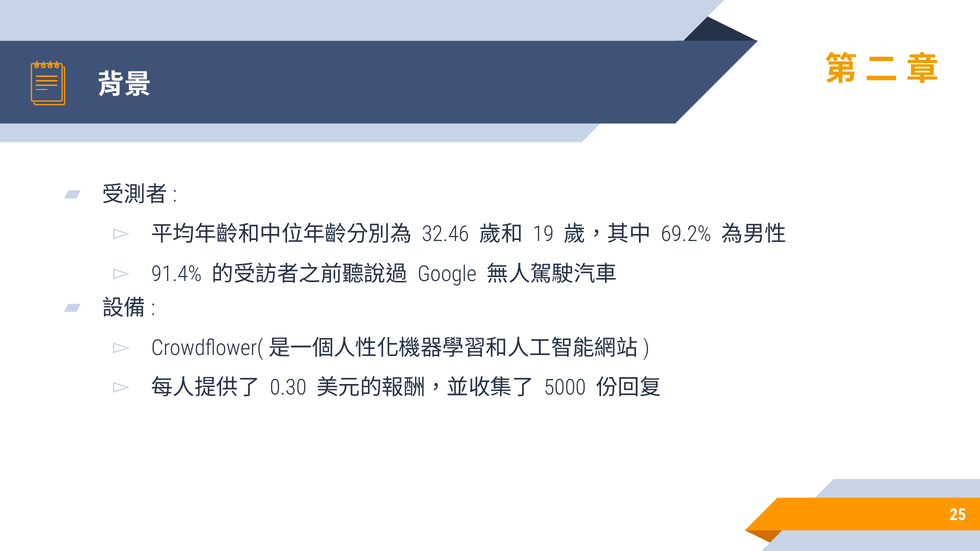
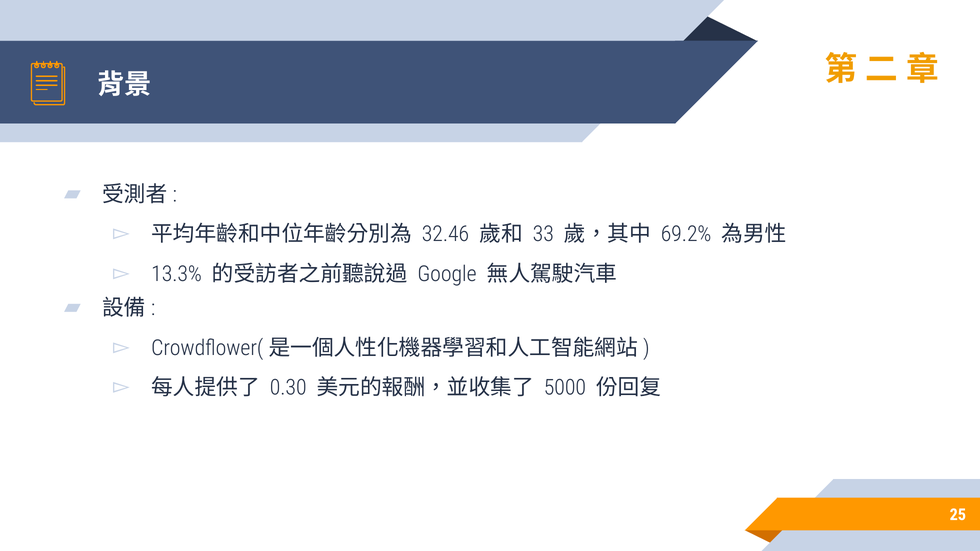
19: 19 -> 33 (543, 234)
91.4%: 91.4% -> 13.3% (177, 274)
